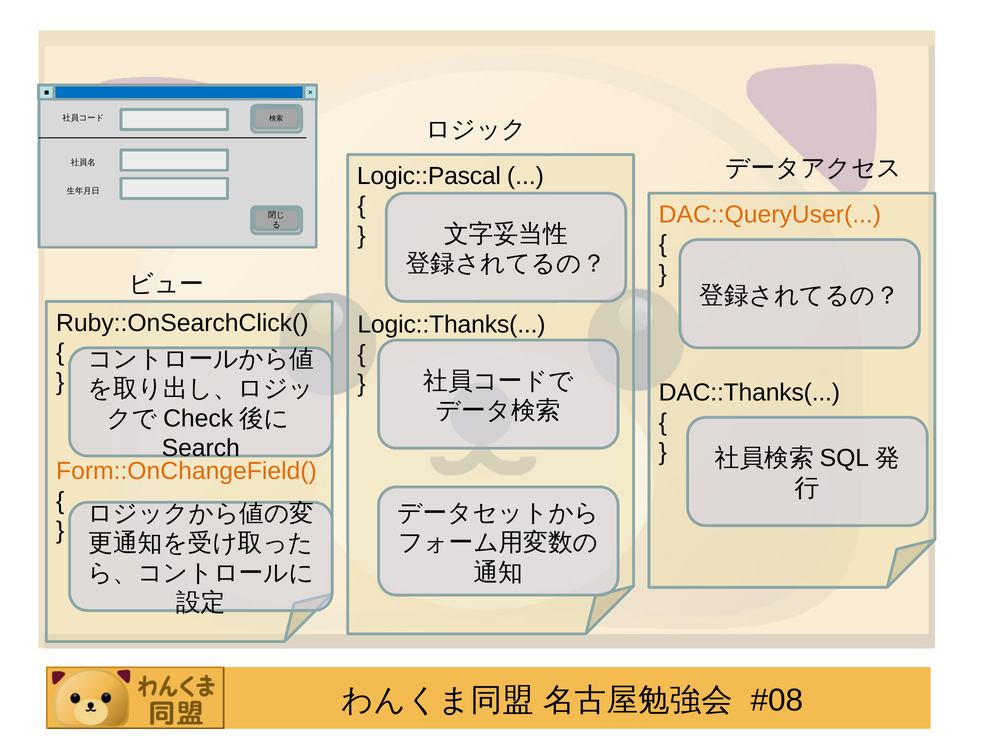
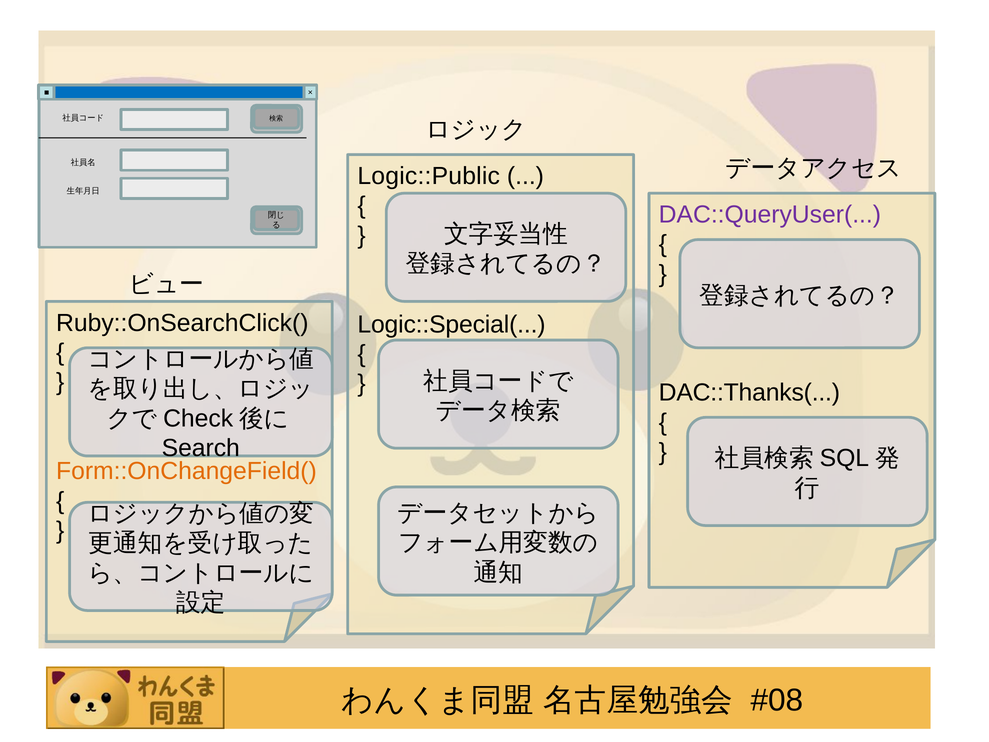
Logic::Pascal: Logic::Pascal -> Logic::Public (429, 176)
DAC::QueryUser( colour: orange -> purple (770, 215)
Logic::Thanks(: Logic::Thanks( -> Logic::Special( (451, 324)
